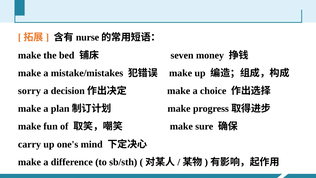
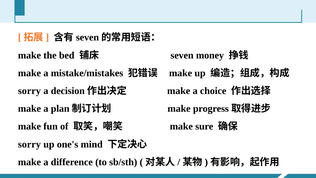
nurse: nurse -> seven (87, 37)
carry: carry -> sorry (29, 144)
